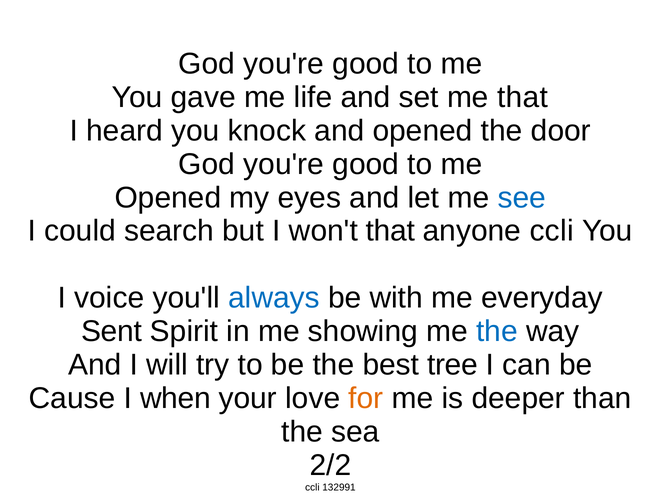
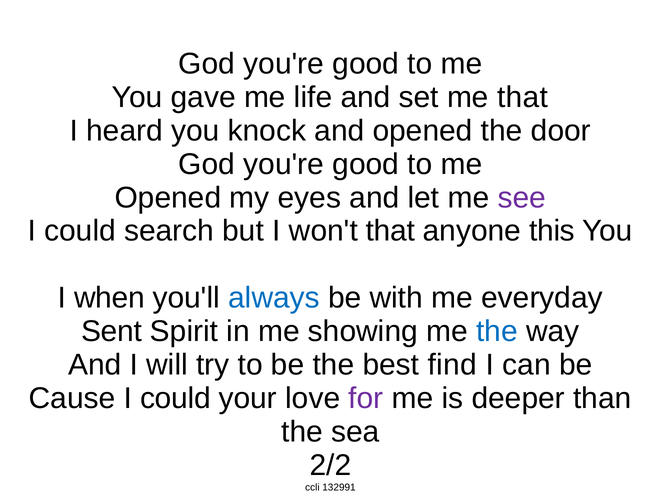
see colour: blue -> purple (522, 198)
anyone ccli: ccli -> this (552, 231)
voice: voice -> when (109, 298)
tree: tree -> find (452, 365)
Cause I when: when -> could (175, 398)
for colour: orange -> purple (366, 398)
